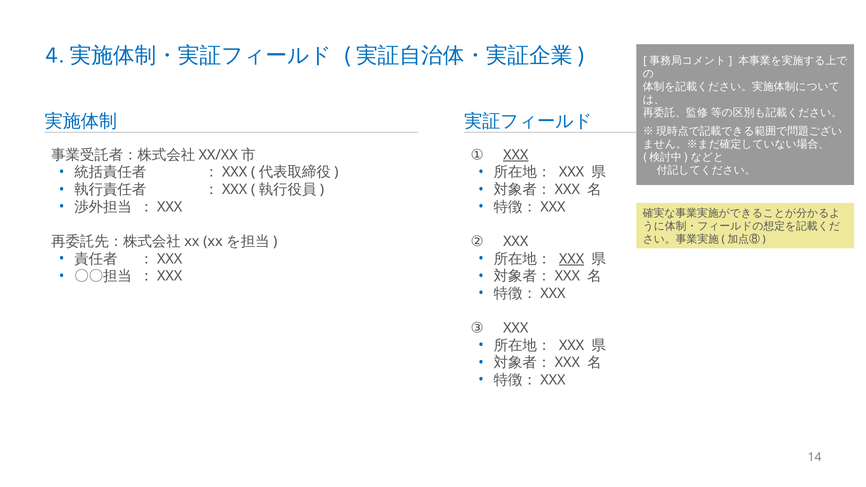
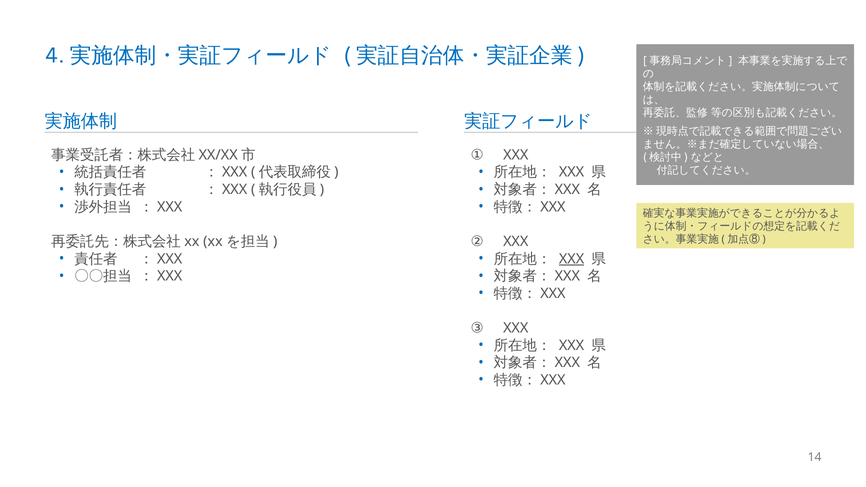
XXX underline: present -> none (516, 155)
